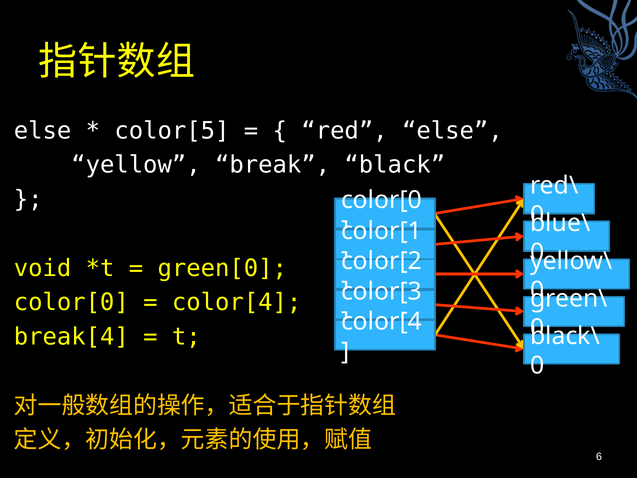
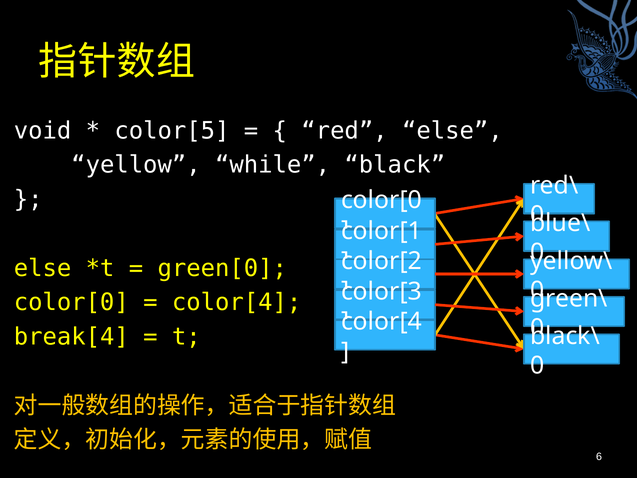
else: else -> void (43, 131)
break: break -> while (273, 165)
void: void -> else (43, 268)
